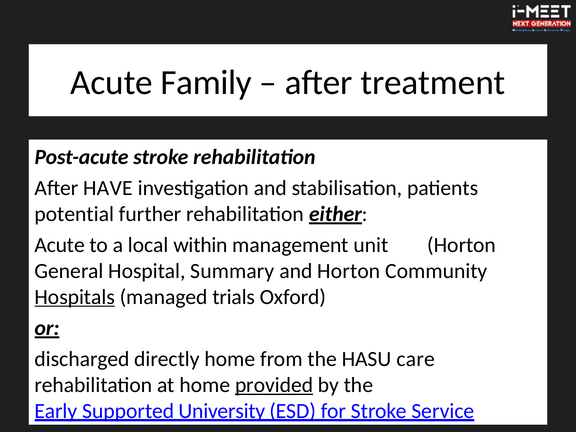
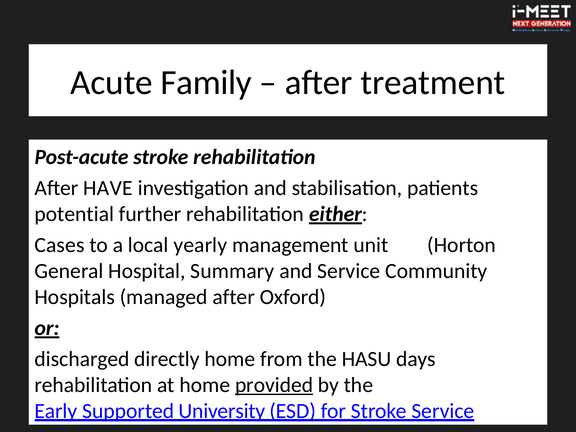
Acute: Acute -> Cases (60, 245)
within: within -> yearly (200, 245)
and Horton: Horton -> Service (349, 271)
Hospitals underline: present -> none (75, 297)
managed trials: trials -> after (234, 297)
care: care -> days (416, 359)
